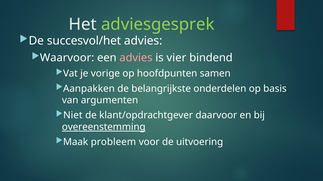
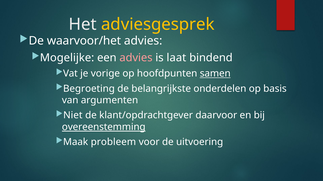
adviesgesprek colour: light green -> yellow (158, 24)
succesvol/het: succesvol/het -> waarvoor/het (84, 41)
Waarvoor: Waarvoor -> Mogelijke (67, 58)
vier: vier -> laat (176, 58)
samen underline: none -> present (215, 74)
Aanpakken: Aanpakken -> Begroeting (89, 89)
